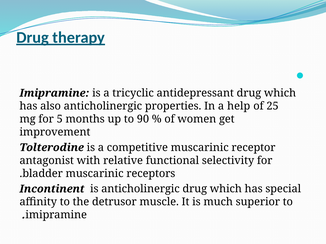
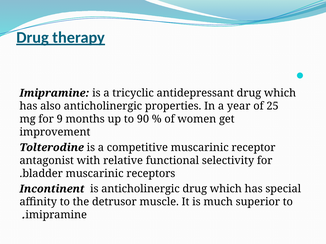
help: help -> year (239, 106)
5: 5 -> 9 (60, 119)
